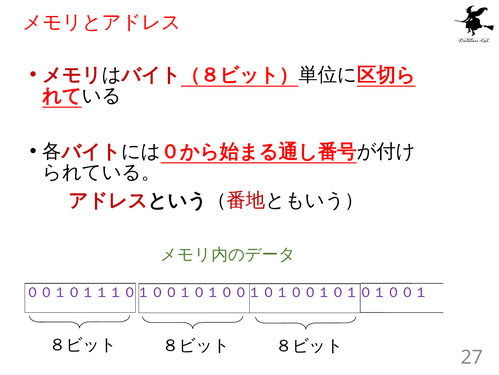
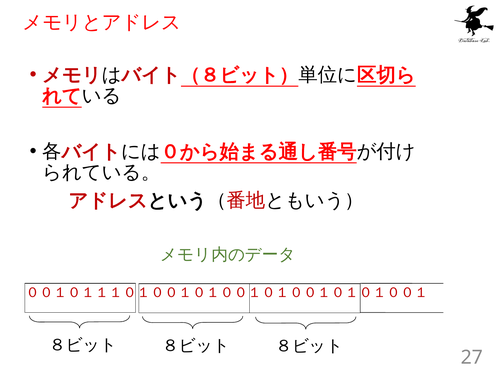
００１０１１１０１００１０１００１０１００１０１０１００１ colour: purple -> red (227, 292)
